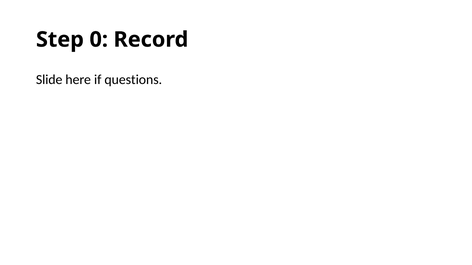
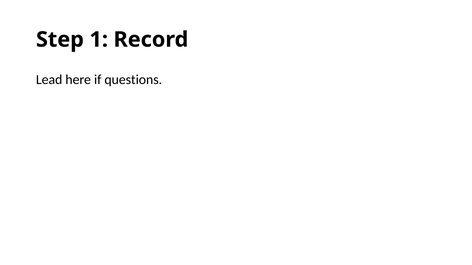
0: 0 -> 1 (99, 40)
Slide: Slide -> Lead (49, 80)
